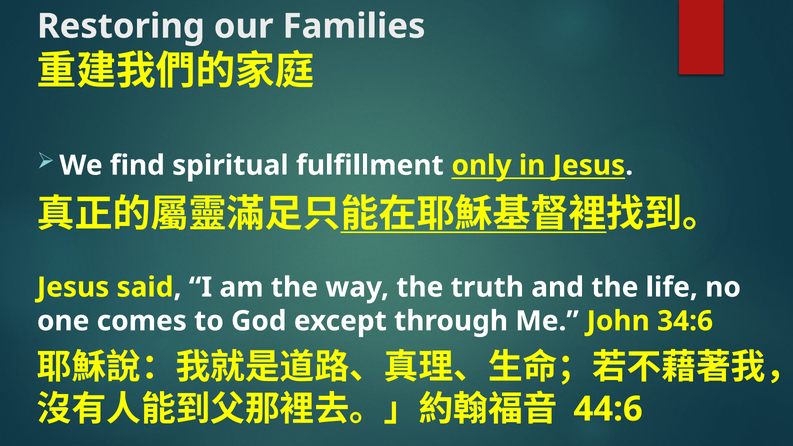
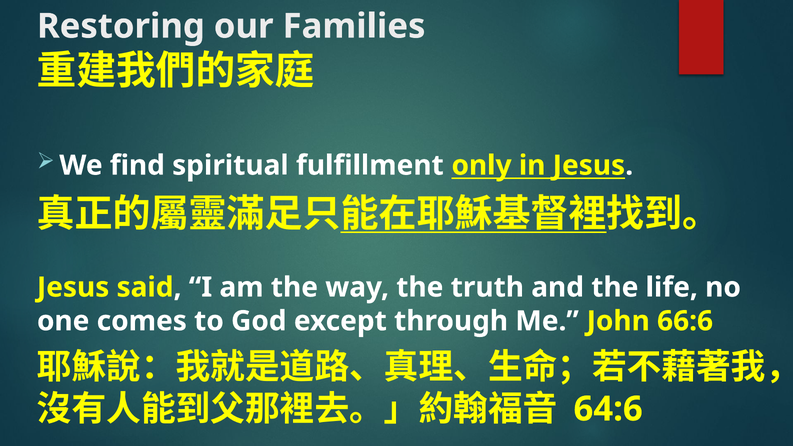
34:6: 34:6 -> 66:6 (685, 321)
44:6: 44:6 -> 64:6 (608, 409)
